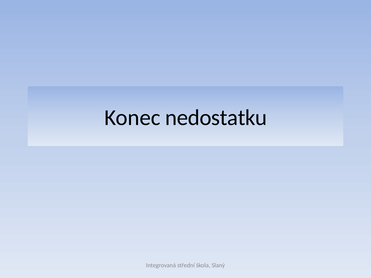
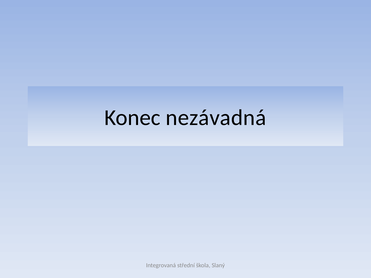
nedostatku: nedostatku -> nezávadná (216, 118)
